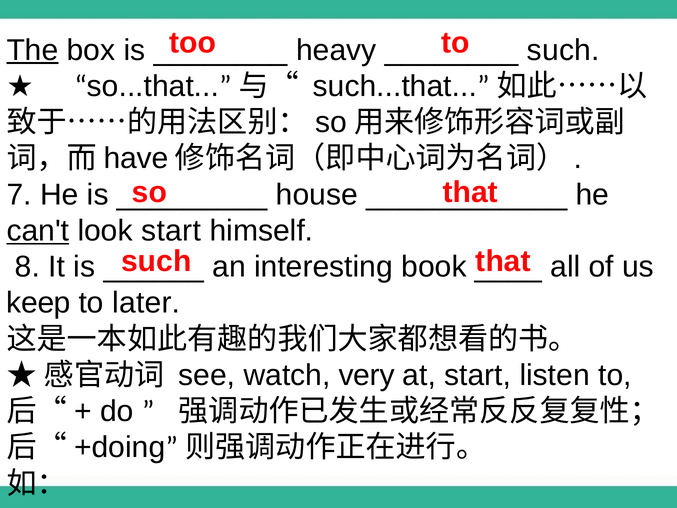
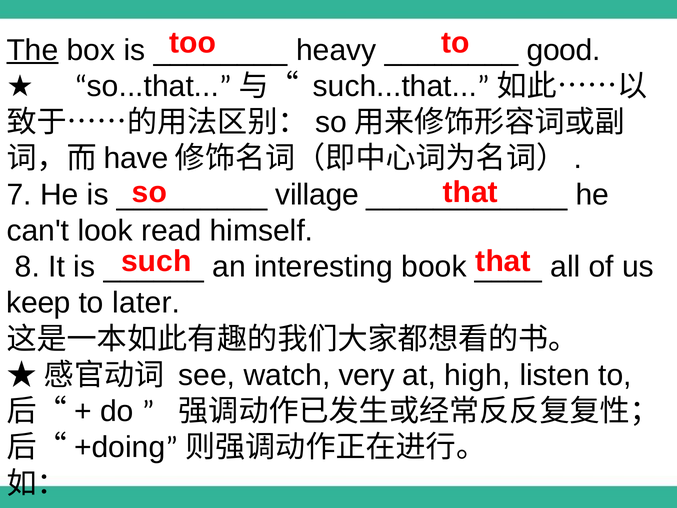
such: such -> good (564, 50)
house: house -> village (317, 195)
can't underline: present -> none (38, 231)
look start: start -> read (171, 231)
at start: start -> high (478, 375)
